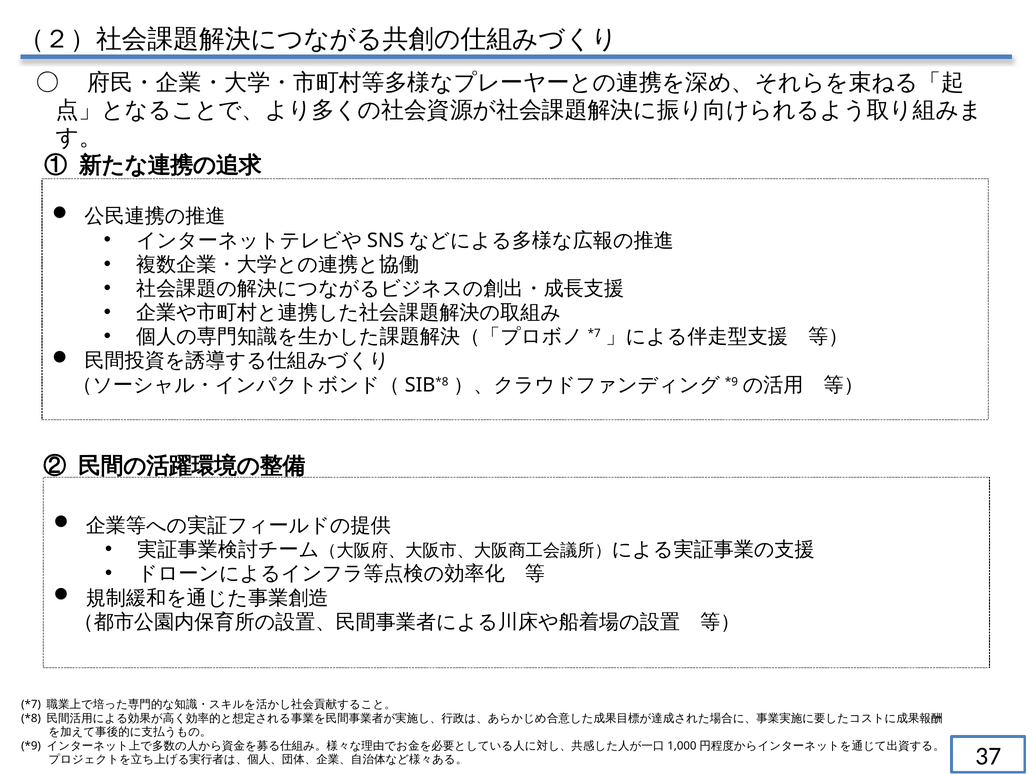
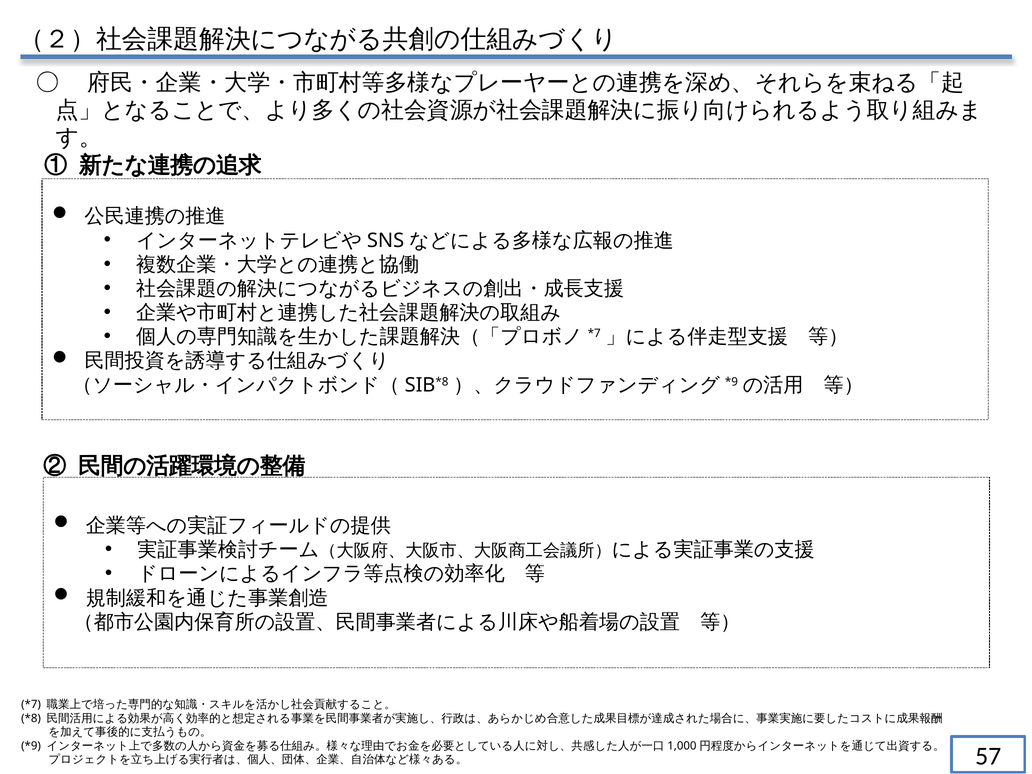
37: 37 -> 57 (988, 756)
